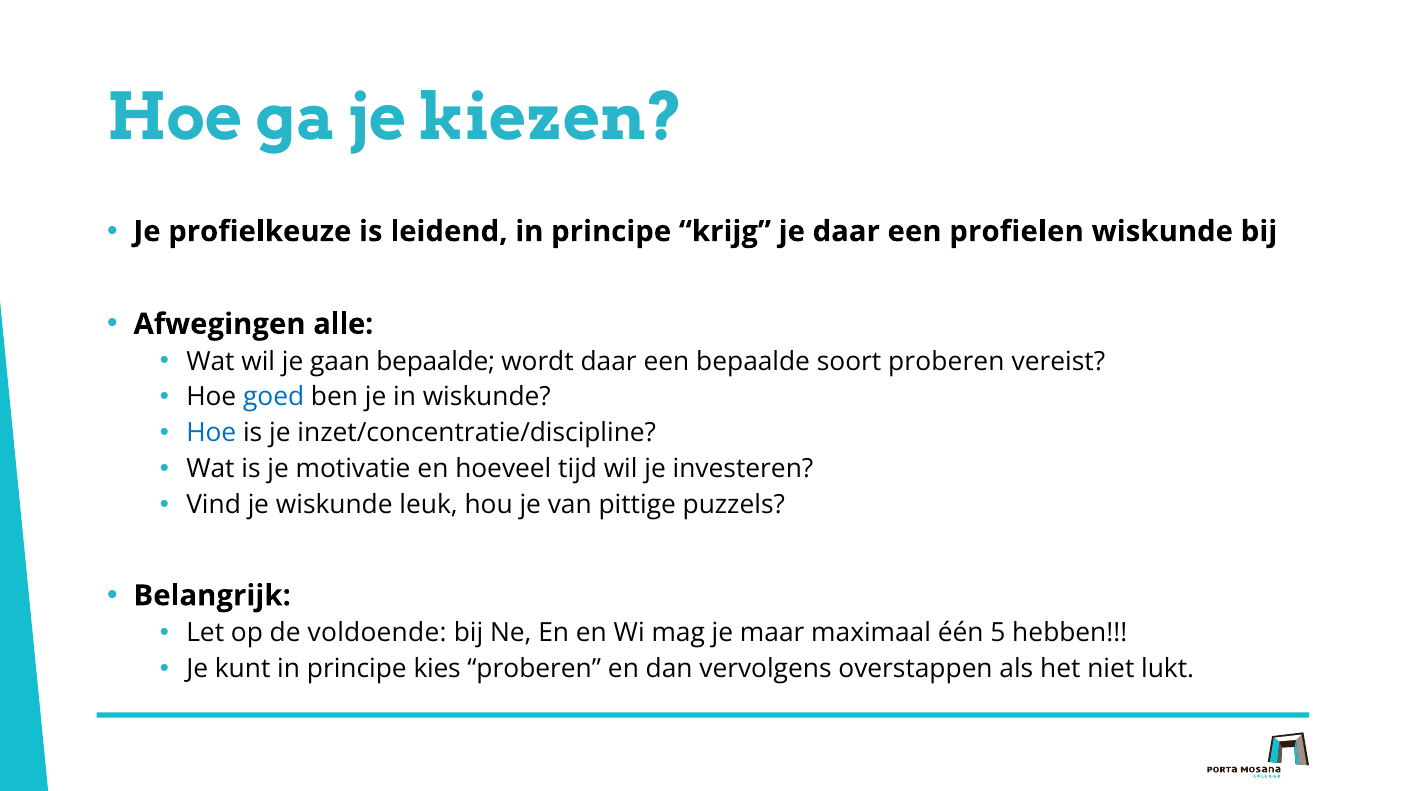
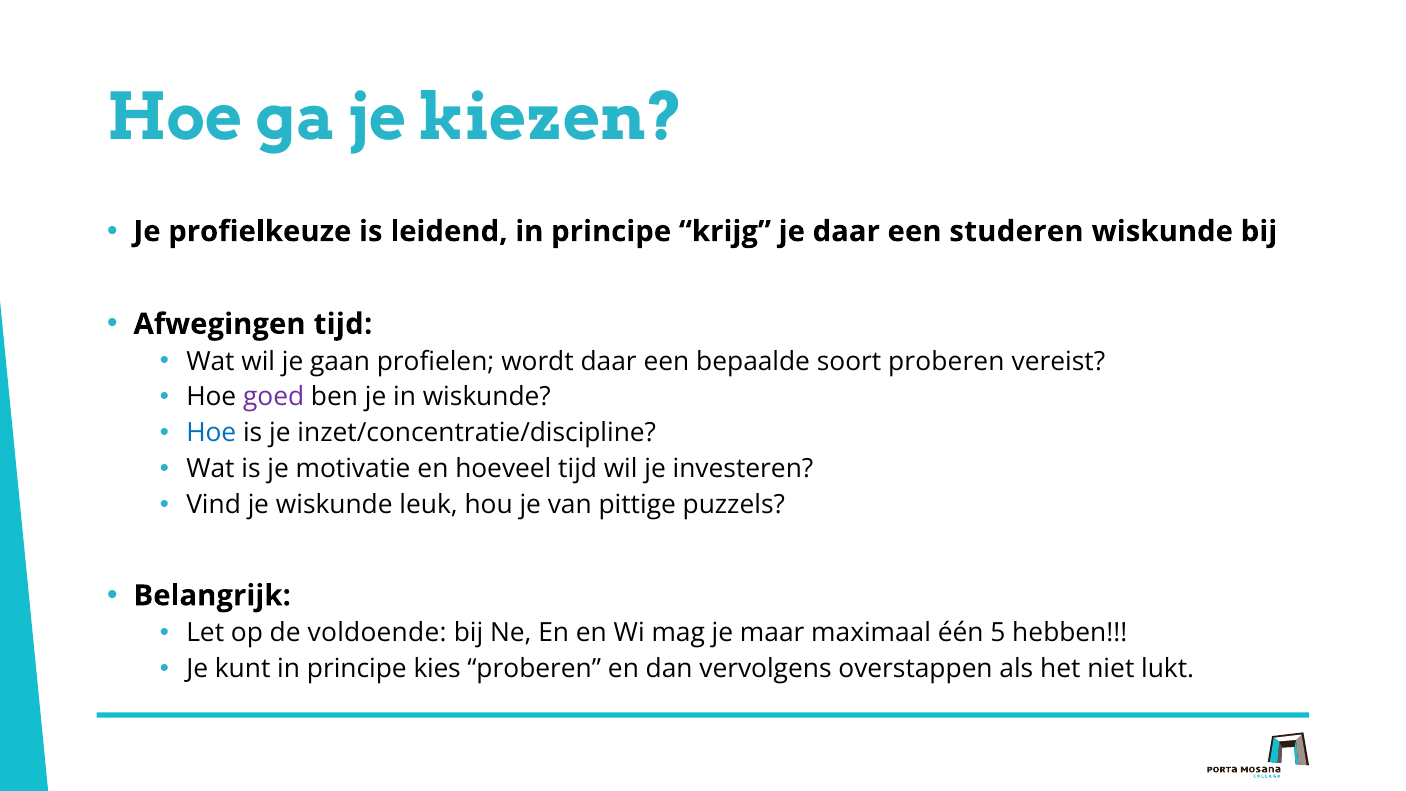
profielen: profielen -> studeren (1016, 231)
Afwegingen alle: alle -> tijd (343, 324)
gaan bepaalde: bepaalde -> profielen (436, 361)
goed colour: blue -> purple (274, 397)
